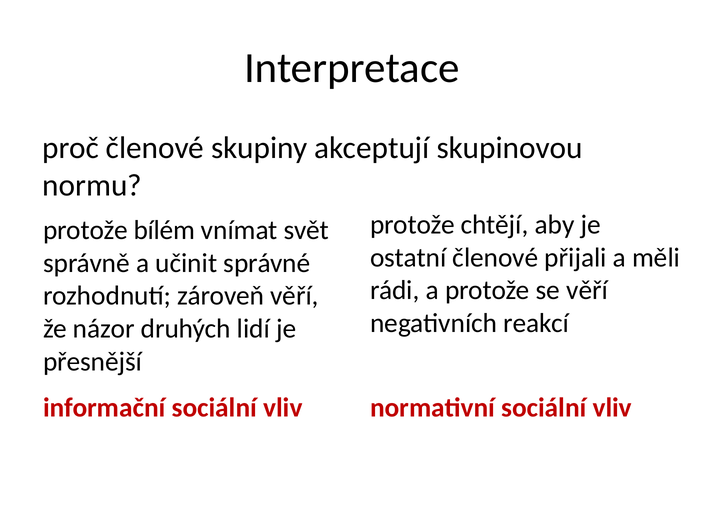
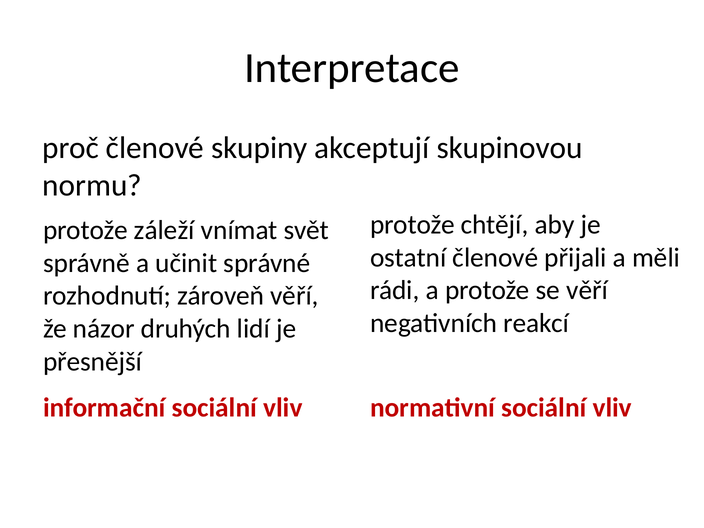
bílém: bílém -> záleží (164, 230)
